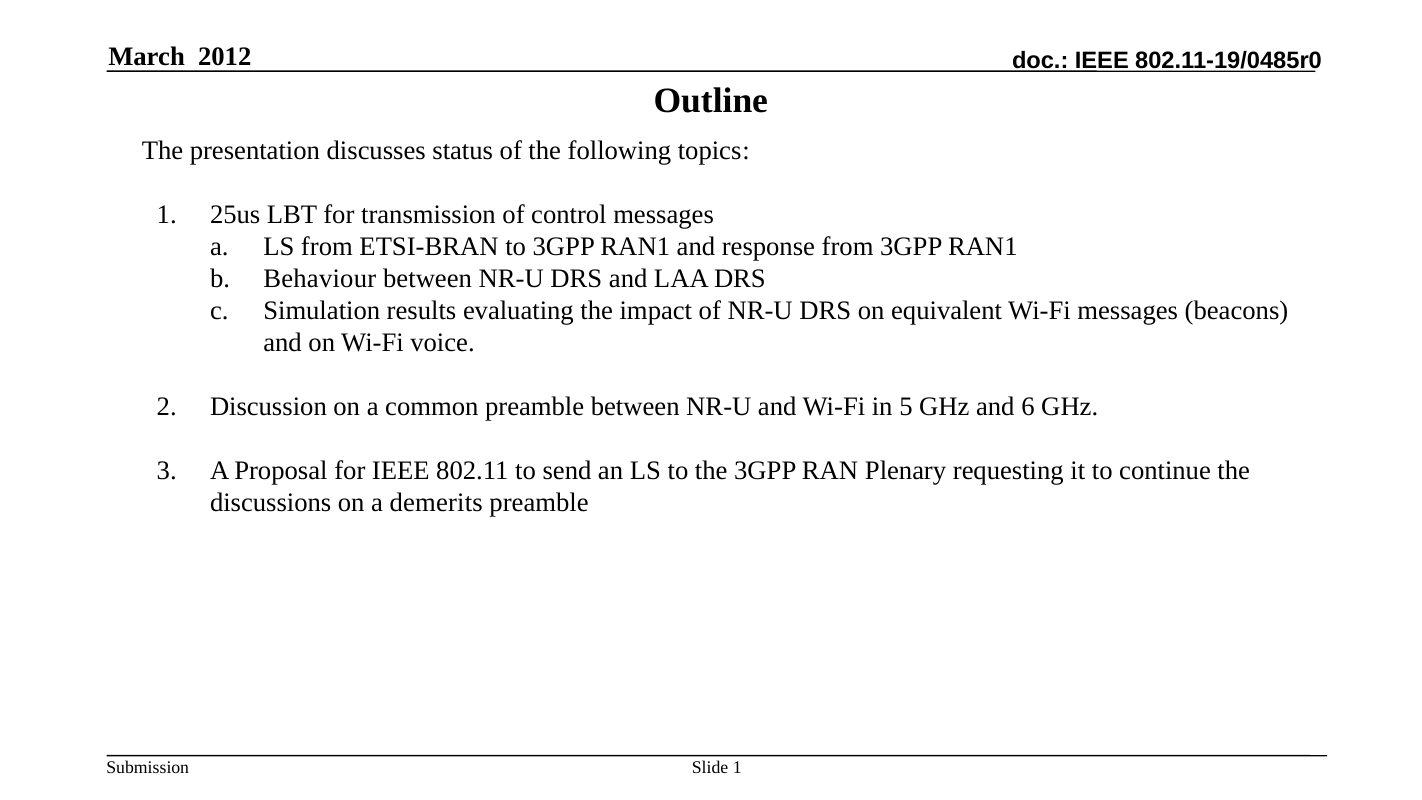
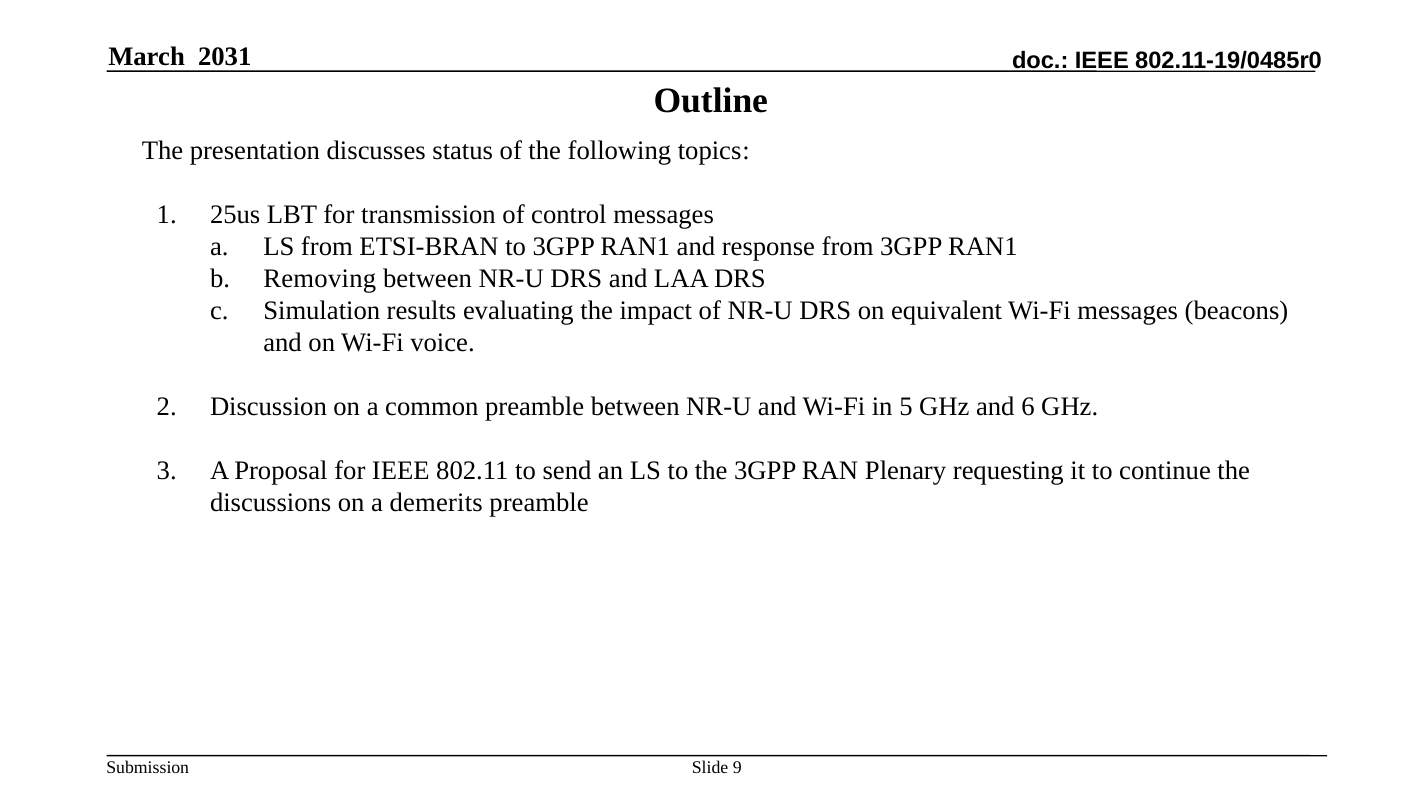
2012: 2012 -> 2031 (225, 57)
Behaviour: Behaviour -> Removing (320, 279)
Slide 1: 1 -> 9 (737, 767)
